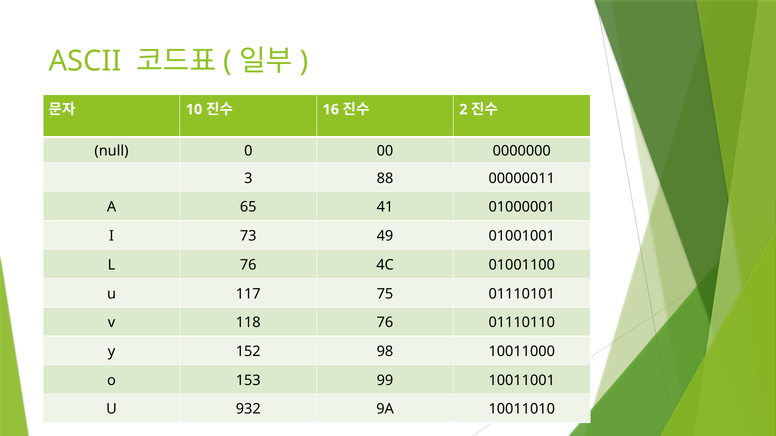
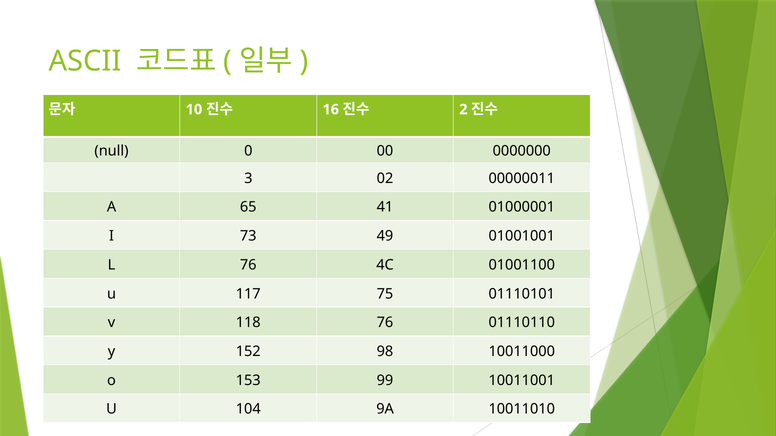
88: 88 -> 02 (385, 179)
932: 932 -> 104 (248, 410)
